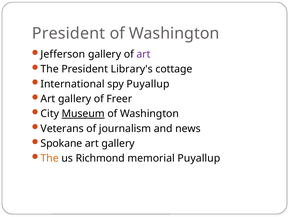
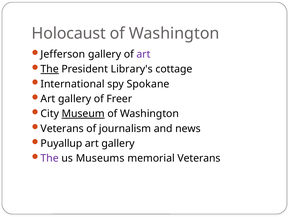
President: President -> Holocaust (69, 33)
The underline: none -> present (50, 69)
spy Puyallup: Puyallup -> Spokane (148, 84)
Spokane: Spokane -> Puyallup (61, 143)
The colour: orange -> purple (50, 158)
Richmond: Richmond -> Museums (100, 158)
memorial Puyallup: Puyallup -> Veterans (199, 158)
